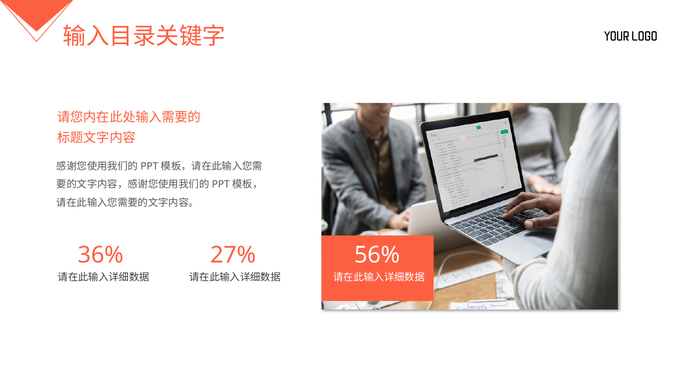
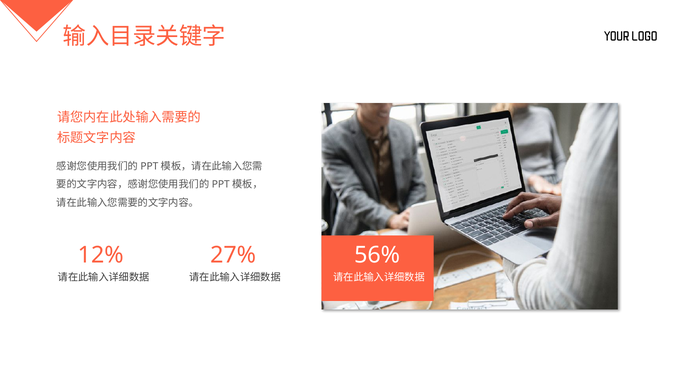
36%: 36% -> 12% (101, 255)
